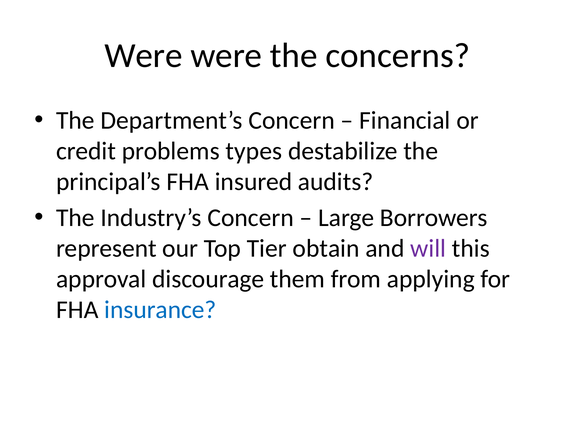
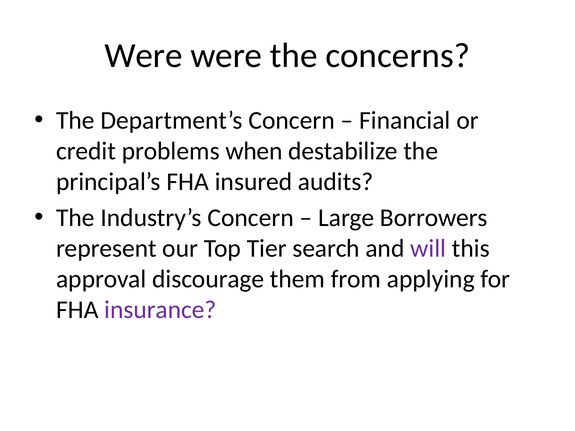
types: types -> when (254, 151)
obtain: obtain -> search (326, 248)
insurance colour: blue -> purple (160, 310)
